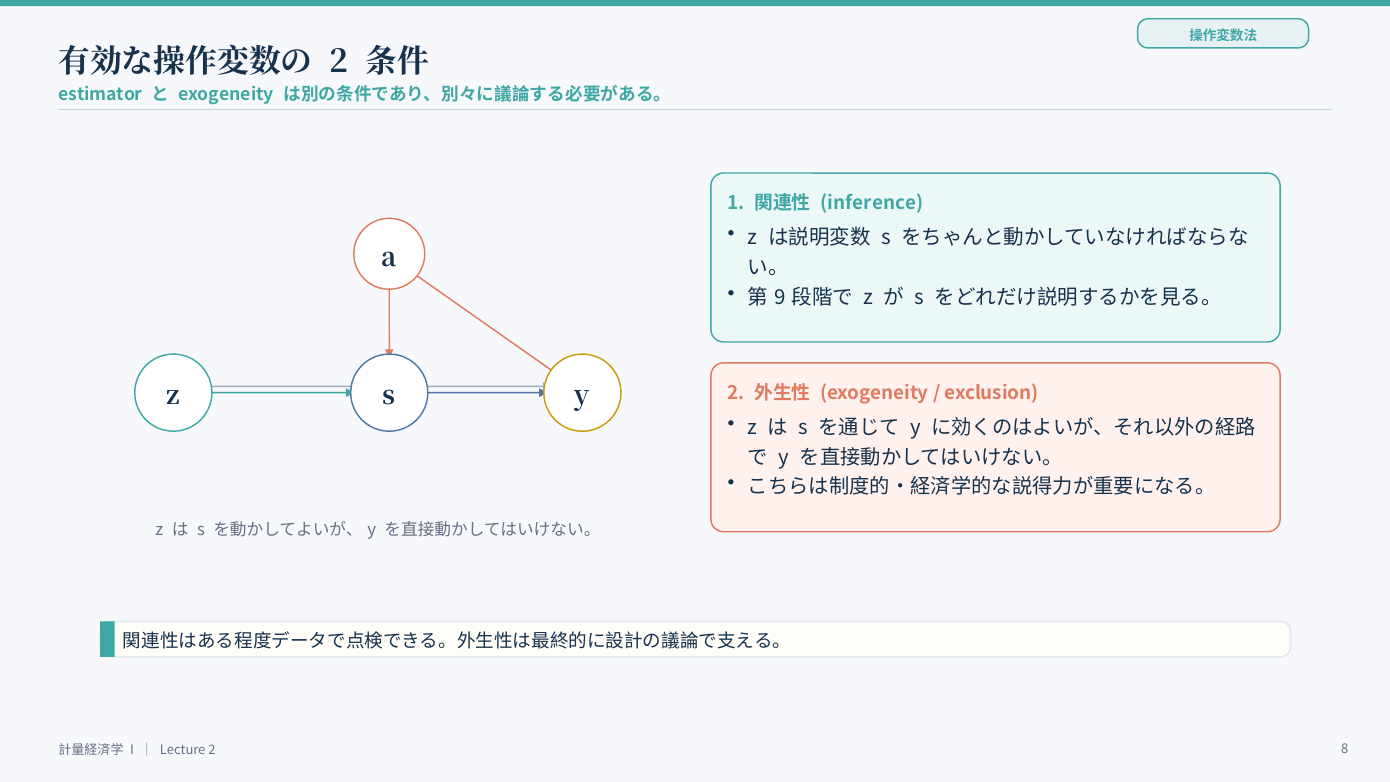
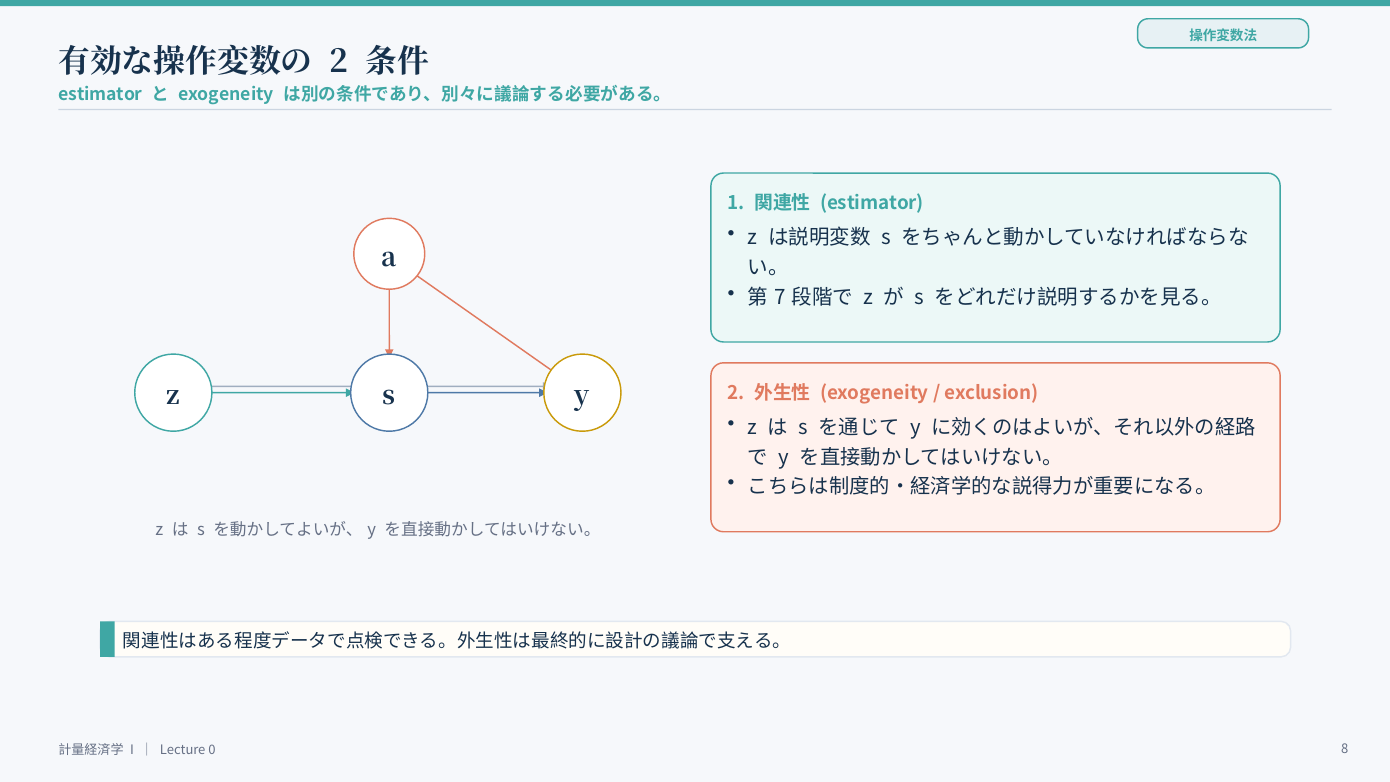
inference: inference -> estimator (872, 203)
9: 9 -> 7 (780, 297)
Lecture 2: 2 -> 0 (212, 750)
